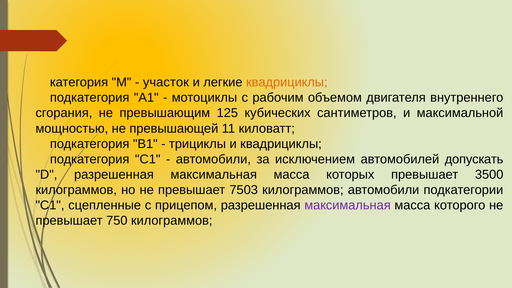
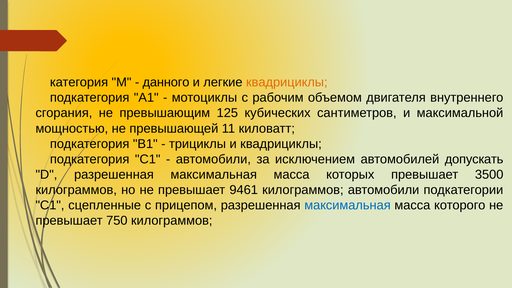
участок: участок -> данного (166, 82)
7503: 7503 -> 9461 (244, 190)
максимальная colour: purple -> blue (348, 205)
